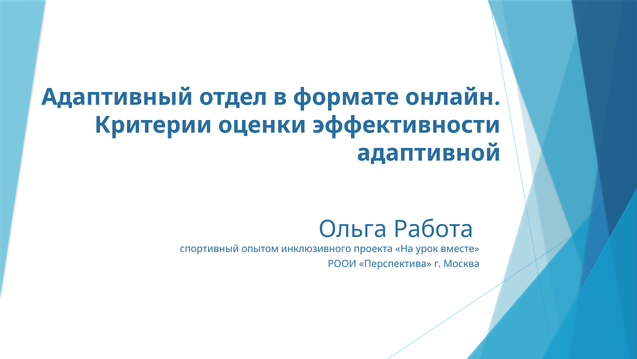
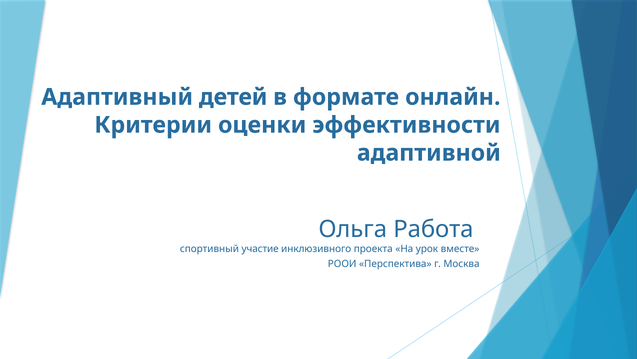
отдел: отдел -> детей (233, 97)
опытом: опытом -> участие (260, 249)
